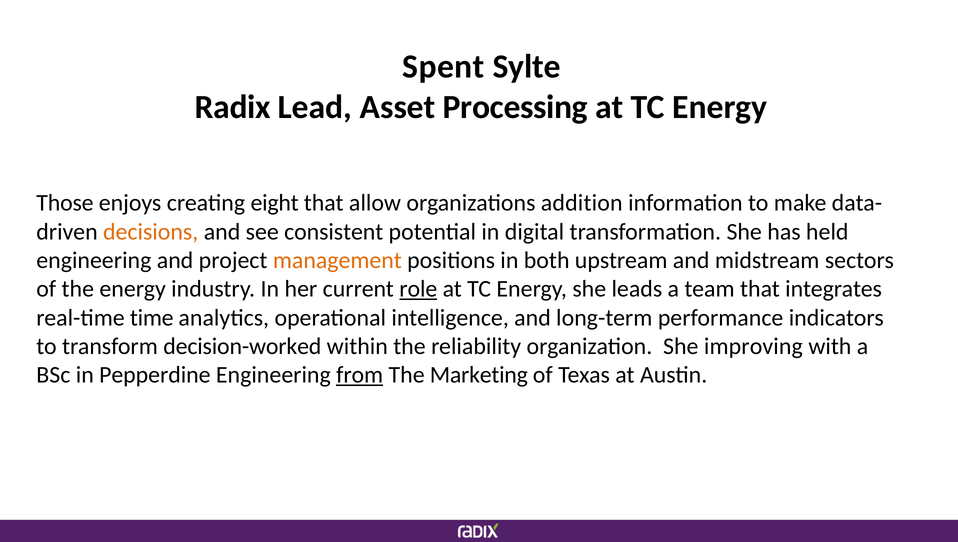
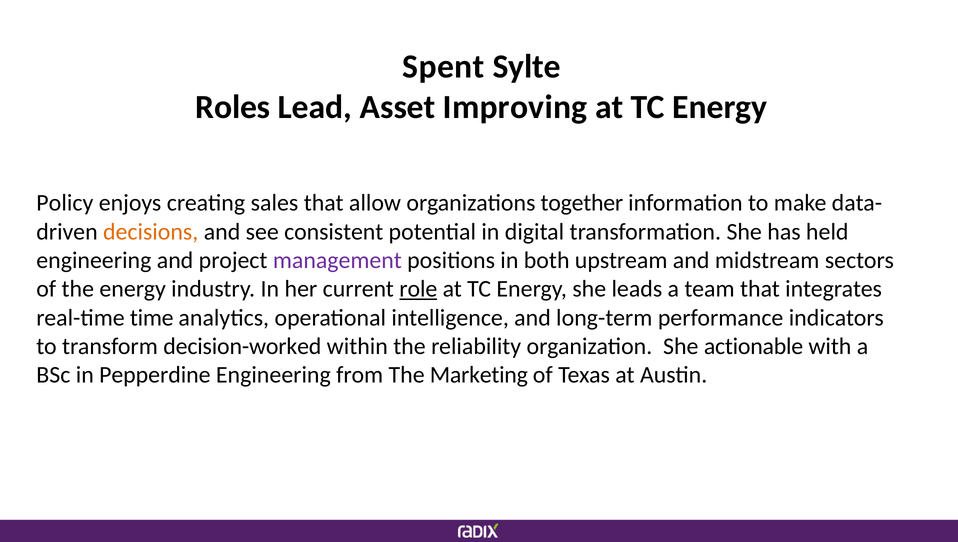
Radix: Radix -> Roles (233, 107)
Processing: Processing -> Improving (515, 107)
Those: Those -> Policy (65, 203)
eight: eight -> sales (274, 203)
addition: addition -> together (582, 203)
management colour: orange -> purple (337, 260)
improving: improving -> actionable (754, 346)
from underline: present -> none (360, 375)
